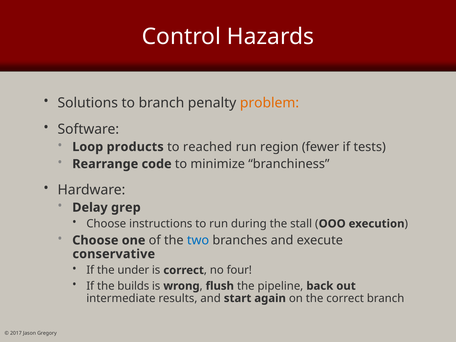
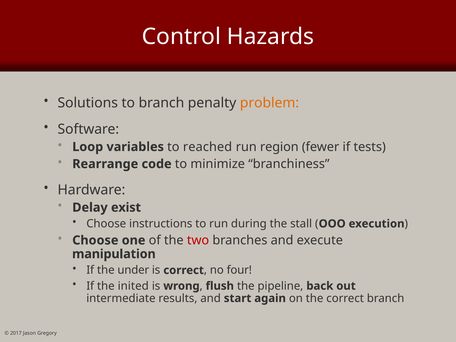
products: products -> variables (135, 147)
grep: grep -> exist (126, 207)
two colour: blue -> red (198, 240)
conservative: conservative -> manipulation (114, 254)
builds: builds -> inited (133, 286)
